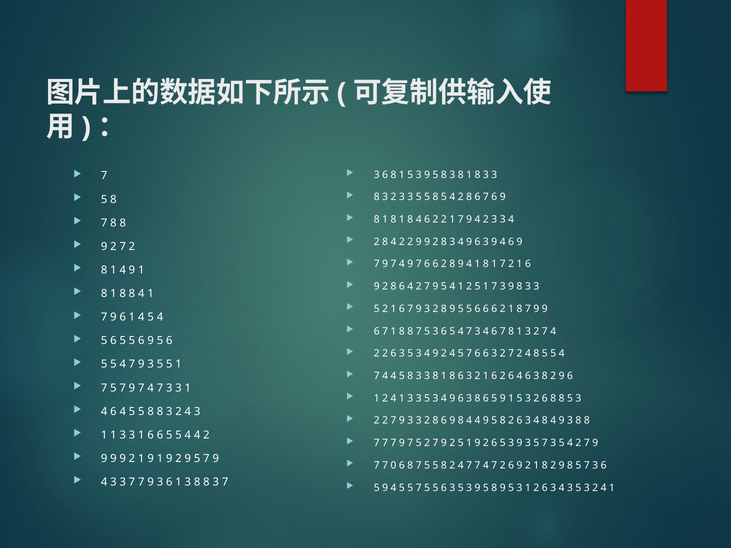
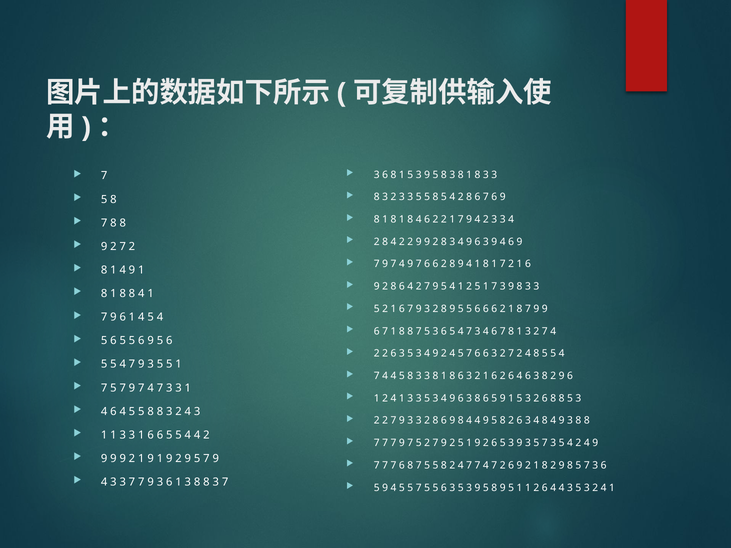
5 4 2 7: 7 -> 4 (587, 443)
0: 0 -> 7 (393, 466)
9 5 3: 3 -> 1 (519, 488)
1 2 6 3: 3 -> 4 (553, 488)
